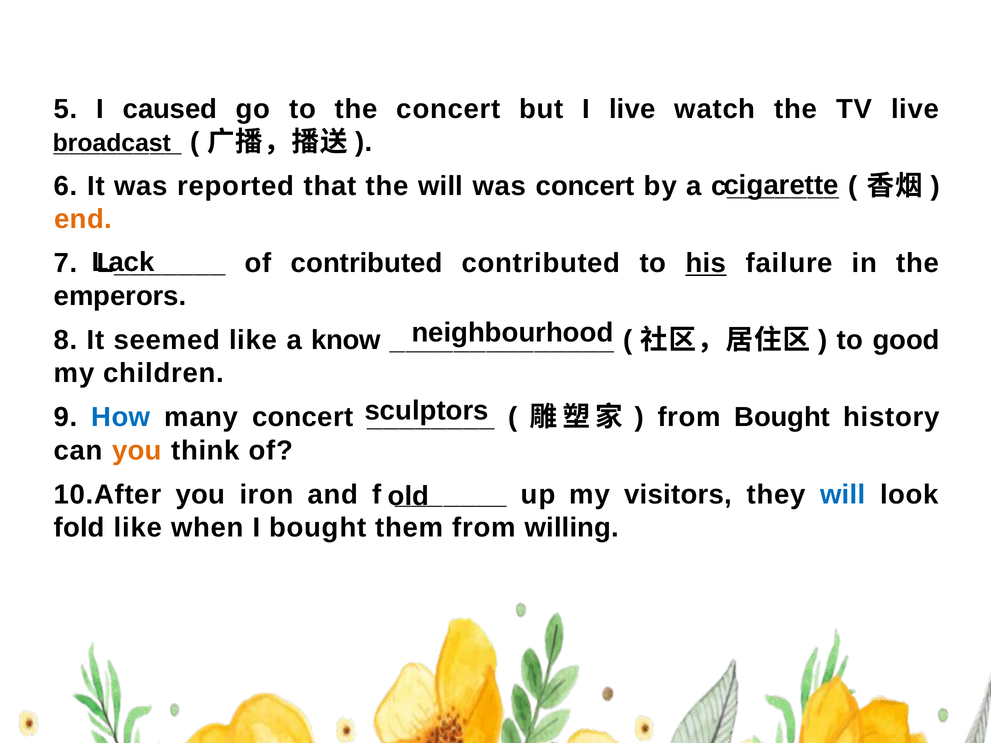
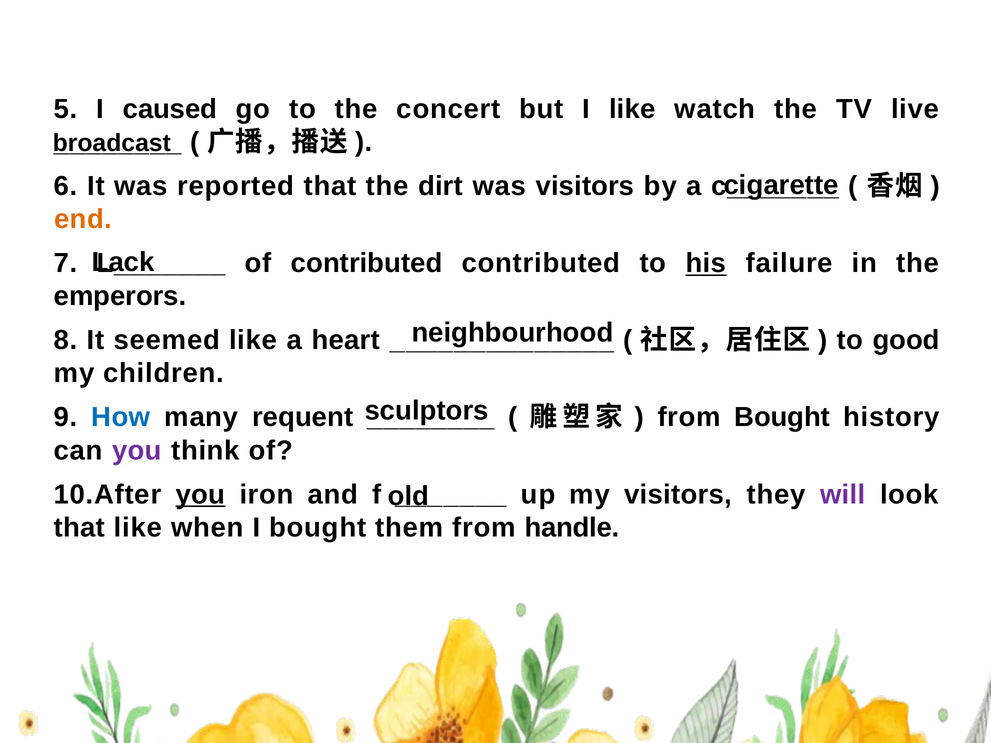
I live: live -> like (632, 109)
the will: will -> dirt (441, 186)
was concert: concert -> visitors (585, 186)
know: know -> heart (346, 340)
many concert: concert -> requent (303, 418)
you colour: orange -> purple (137, 451)
you underline: none -> present (200, 495)
will colour: blue -> purple (843, 495)
fold: fold -> that (79, 528)
willing: willing -> handle (572, 528)
